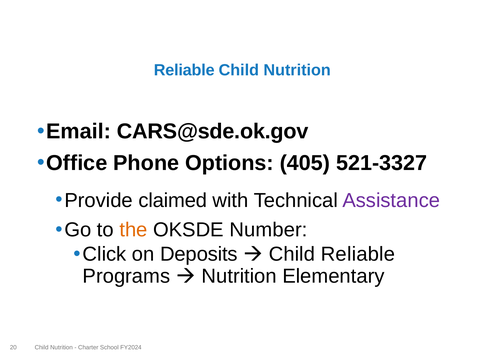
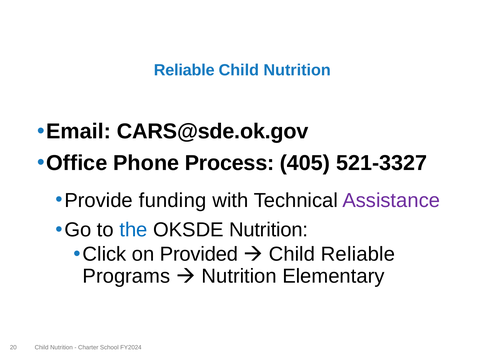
Options: Options -> Process (230, 163)
claimed: claimed -> funding (173, 200)
the colour: orange -> blue (133, 230)
OKSDE Number: Number -> Nutrition (269, 230)
Deposits: Deposits -> Provided (199, 254)
